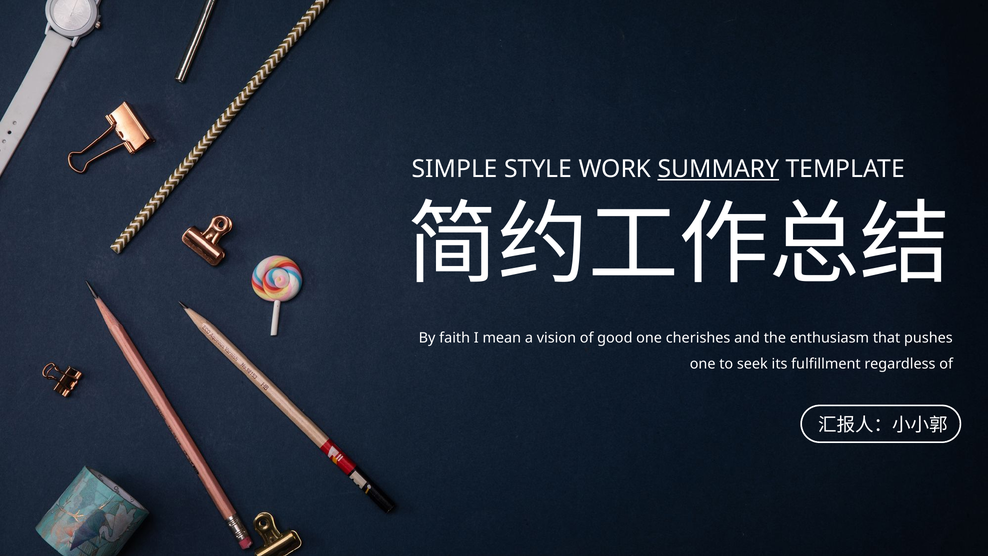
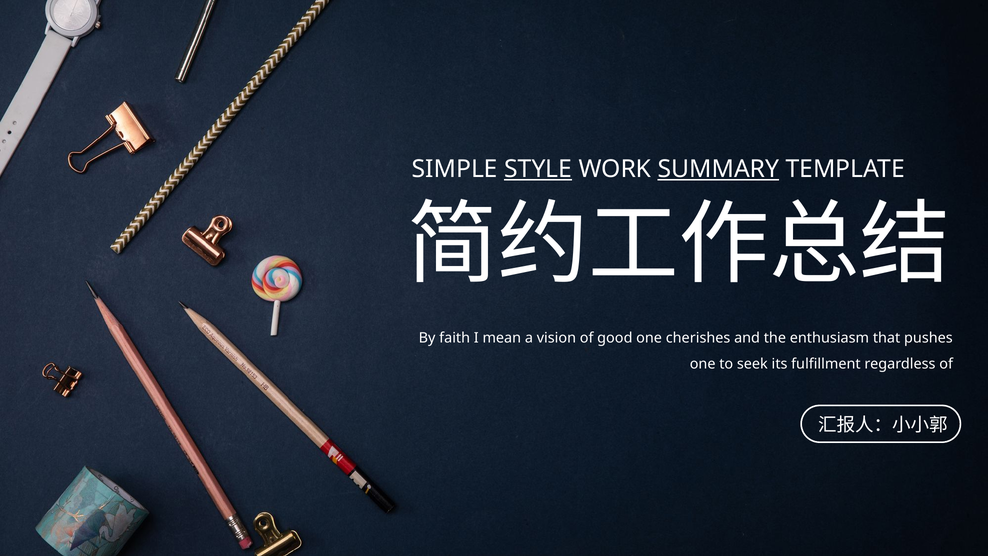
STYLE underline: none -> present (538, 169)
